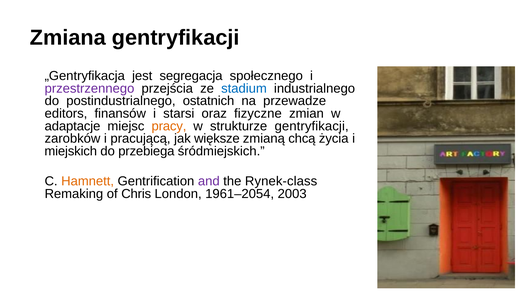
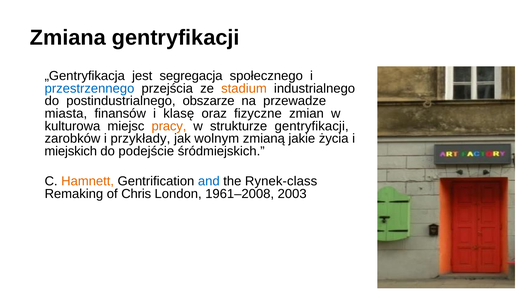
przestrzennego colour: purple -> blue (89, 89)
stadium colour: blue -> orange (244, 89)
ostatnich: ostatnich -> obszarze (209, 101)
editors: editors -> miasta (66, 114)
starsi: starsi -> klasę (179, 114)
adaptacje: adaptacje -> kulturowa (72, 126)
pracującą: pracującą -> przykłady (140, 139)
większe: większe -> wolnym (217, 139)
chcą: chcą -> jakie (302, 139)
przebiega: przebiega -> podejście (146, 151)
and colour: purple -> blue (209, 181)
1961–2054: 1961–2054 -> 1961–2008 (240, 194)
